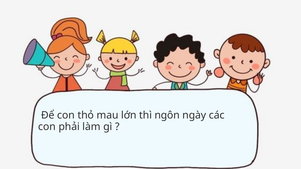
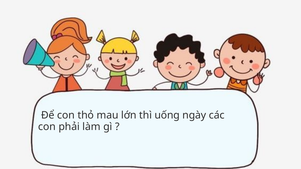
ngôn: ngôn -> uống (167, 115)
